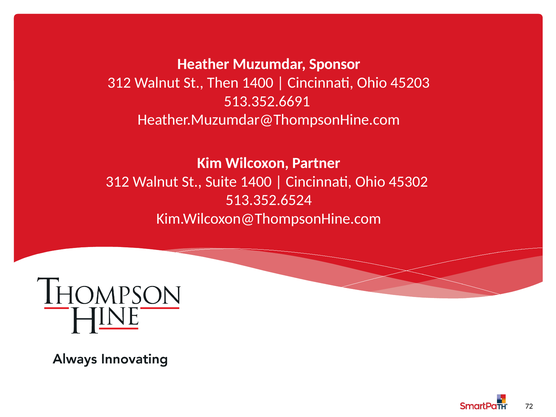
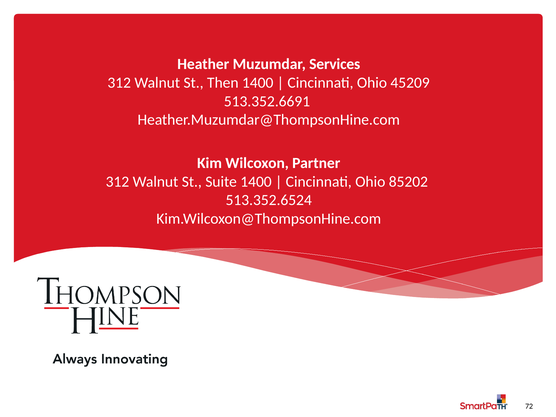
Sponsor: Sponsor -> Services (335, 64)
45203: 45203 -> 45209 (410, 83)
45302: 45302 -> 85202 (408, 182)
